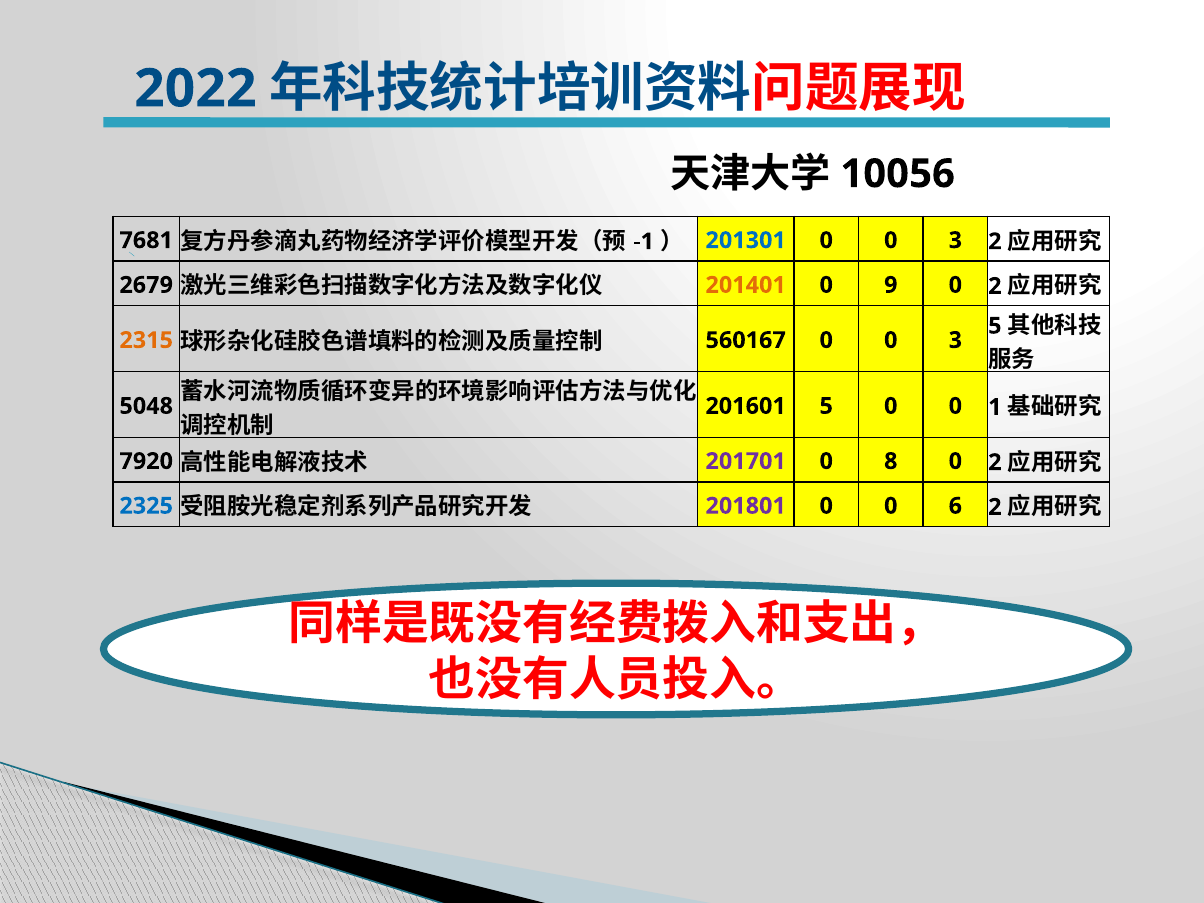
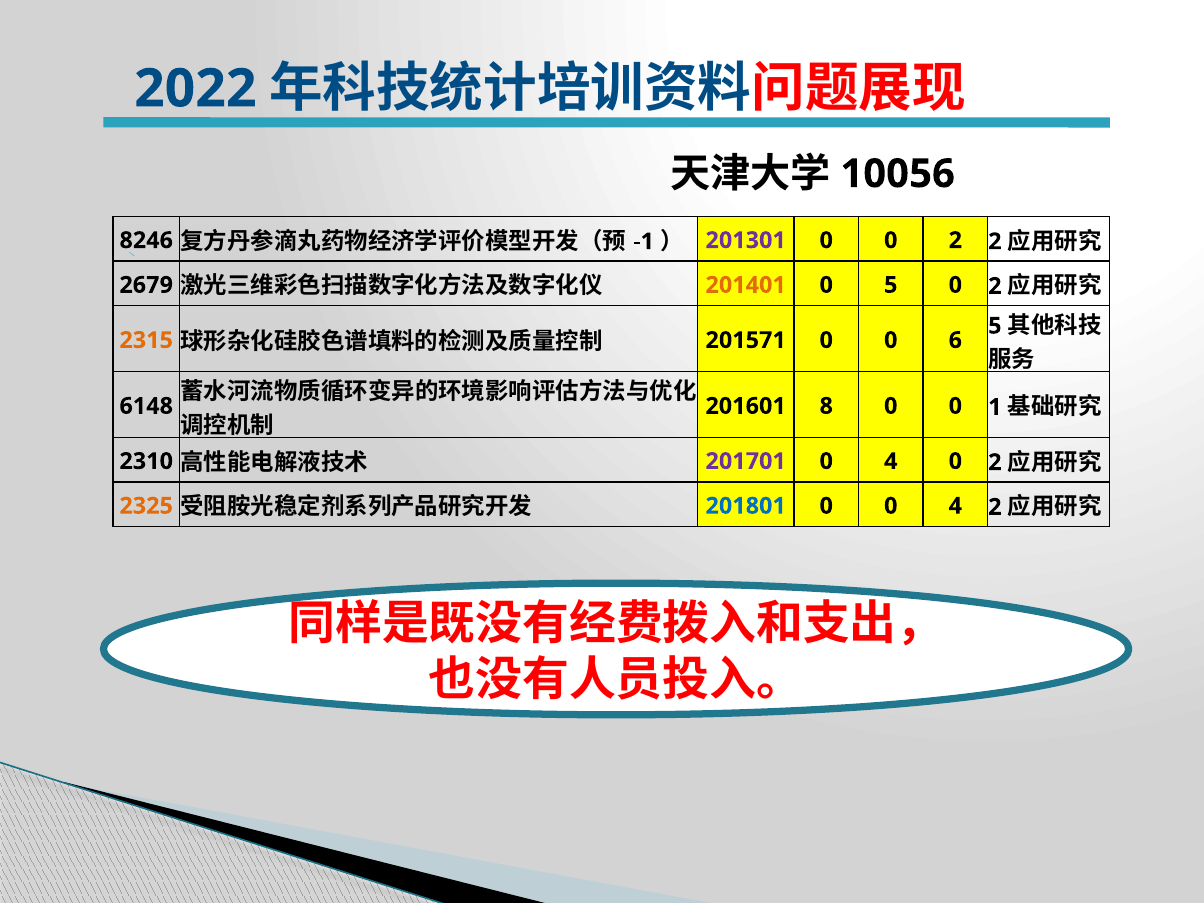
7681: 7681 -> 8246 (146, 240)
201301 colour: blue -> purple (746, 240)
3: 3 -> 2 (955, 240)
0 9: 9 -> 5 (891, 285)
560167: 560167 -> 201571 (746, 340)
3: 3 -> 6 (955, 340)
5048: 5048 -> 6148 (146, 406)
201601 5: 5 -> 8 (826, 406)
7920: 7920 -> 2310 (146, 461)
8: 8 -> 4 (891, 461)
2325 colour: blue -> orange (146, 506)
201801 colour: purple -> blue (746, 506)
0 0 6: 6 -> 4 (955, 506)
